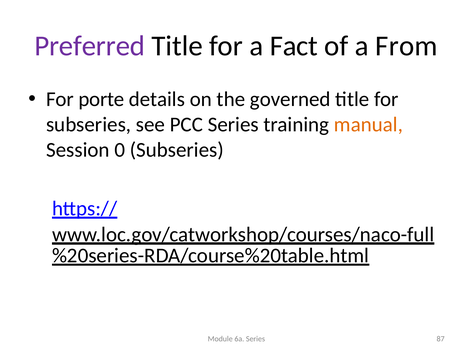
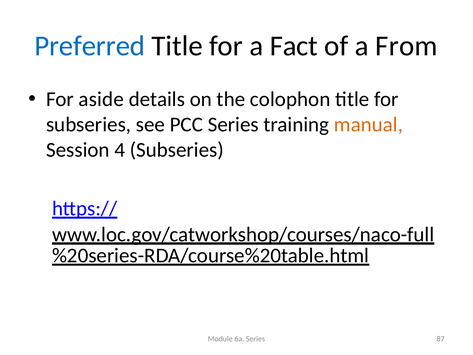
Preferred colour: purple -> blue (90, 46)
porte: porte -> aside (101, 99)
governed: governed -> colophon (290, 99)
0: 0 -> 4 (120, 150)
